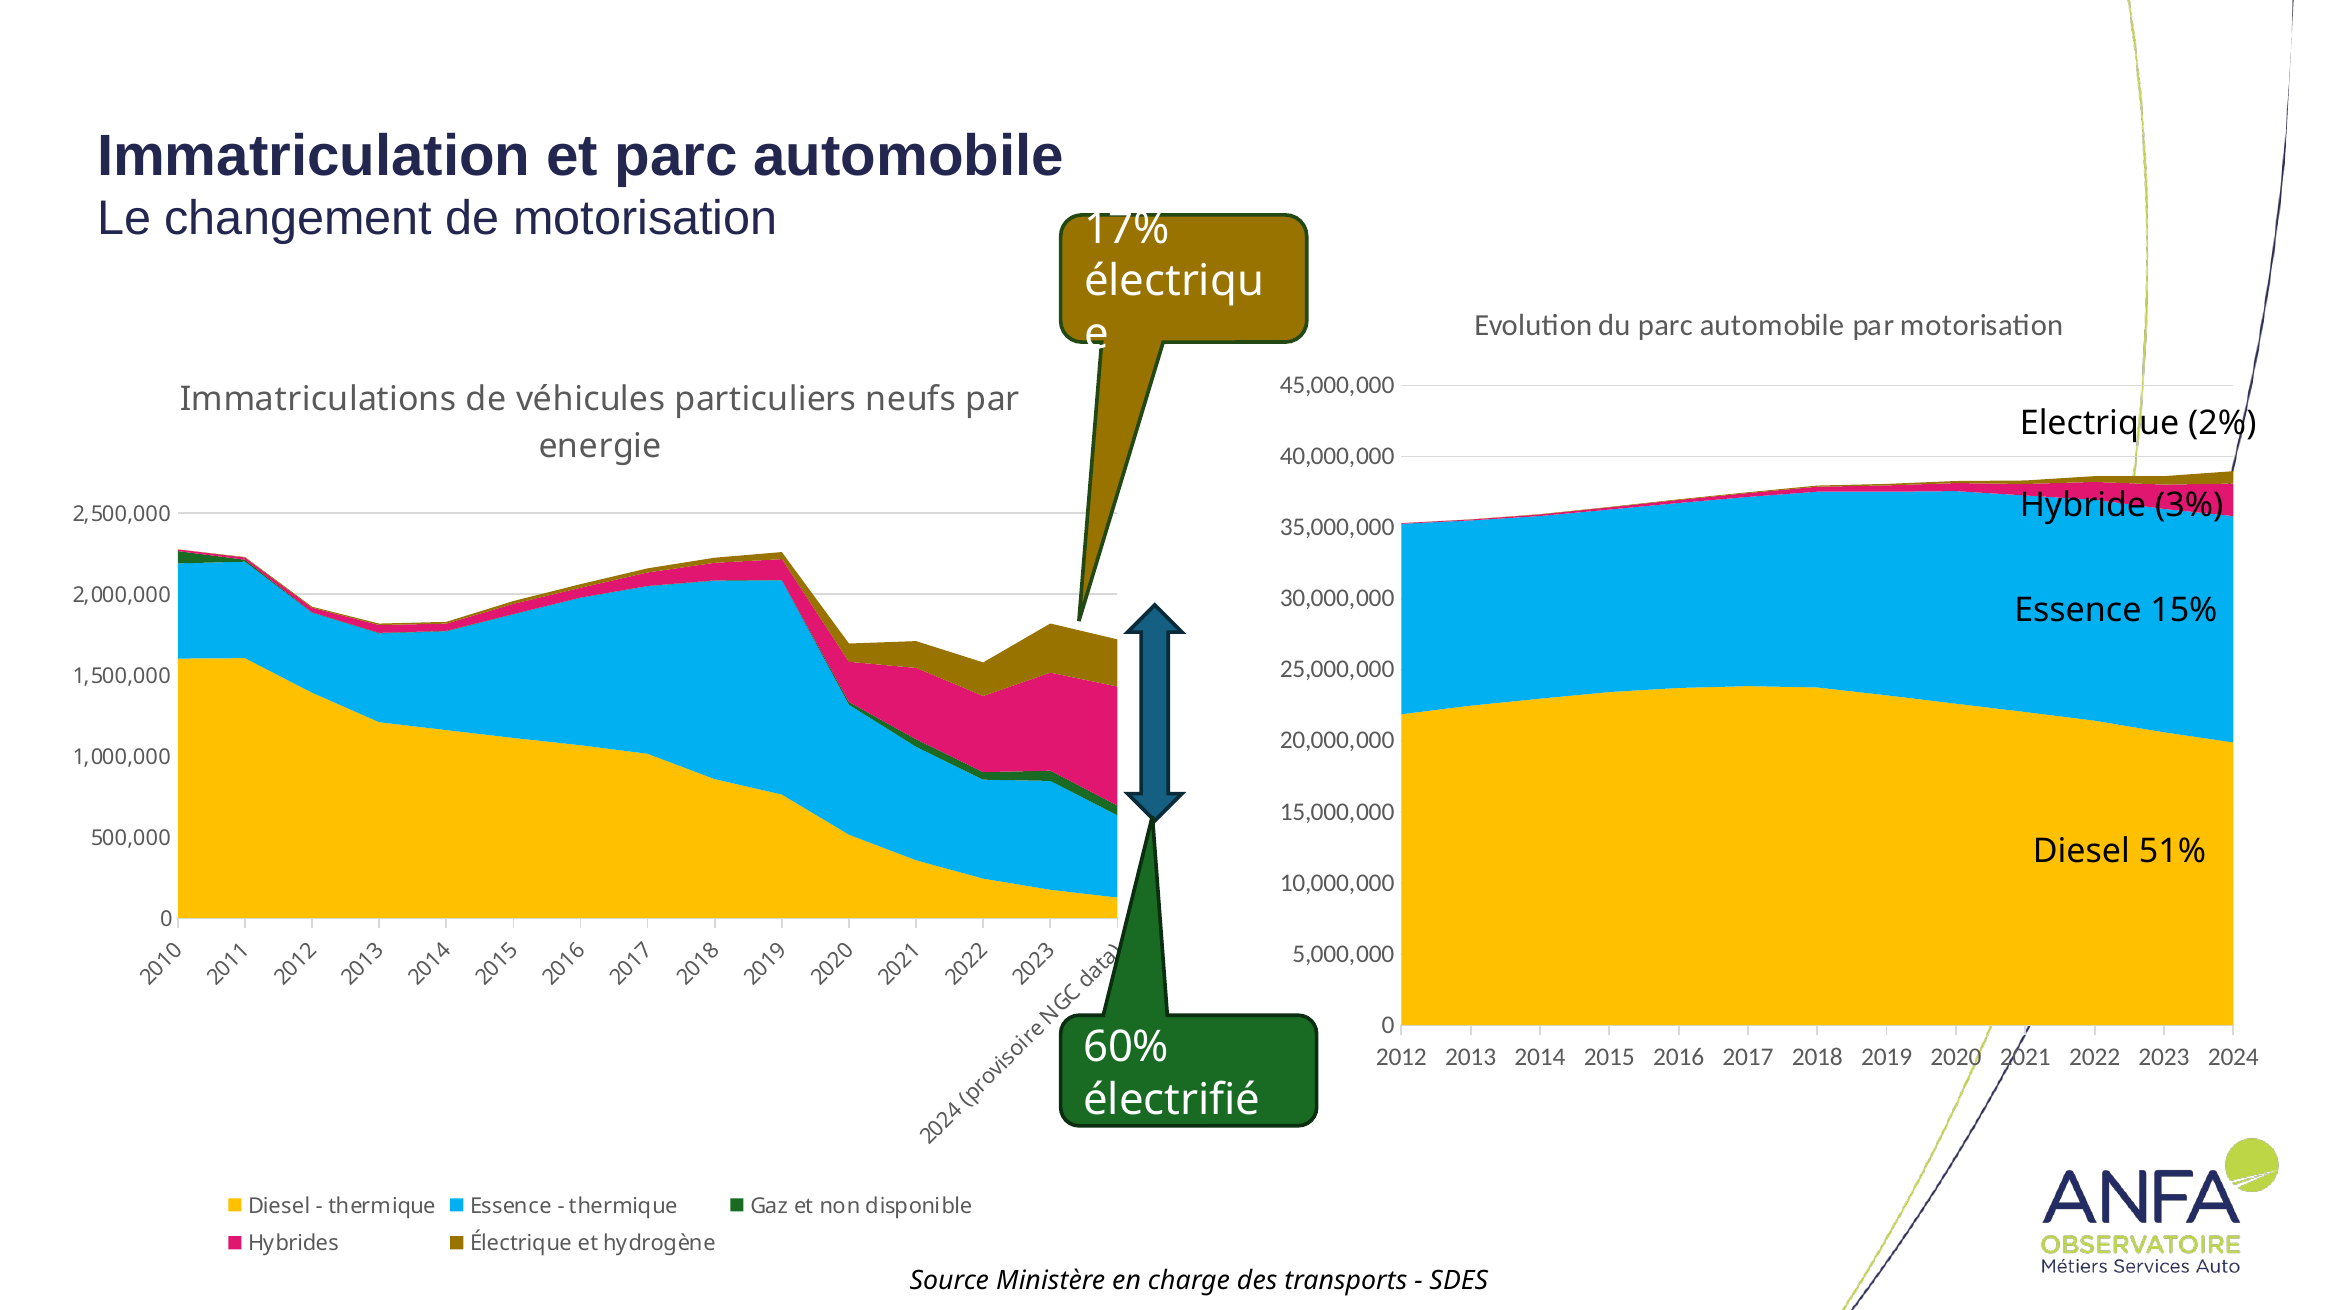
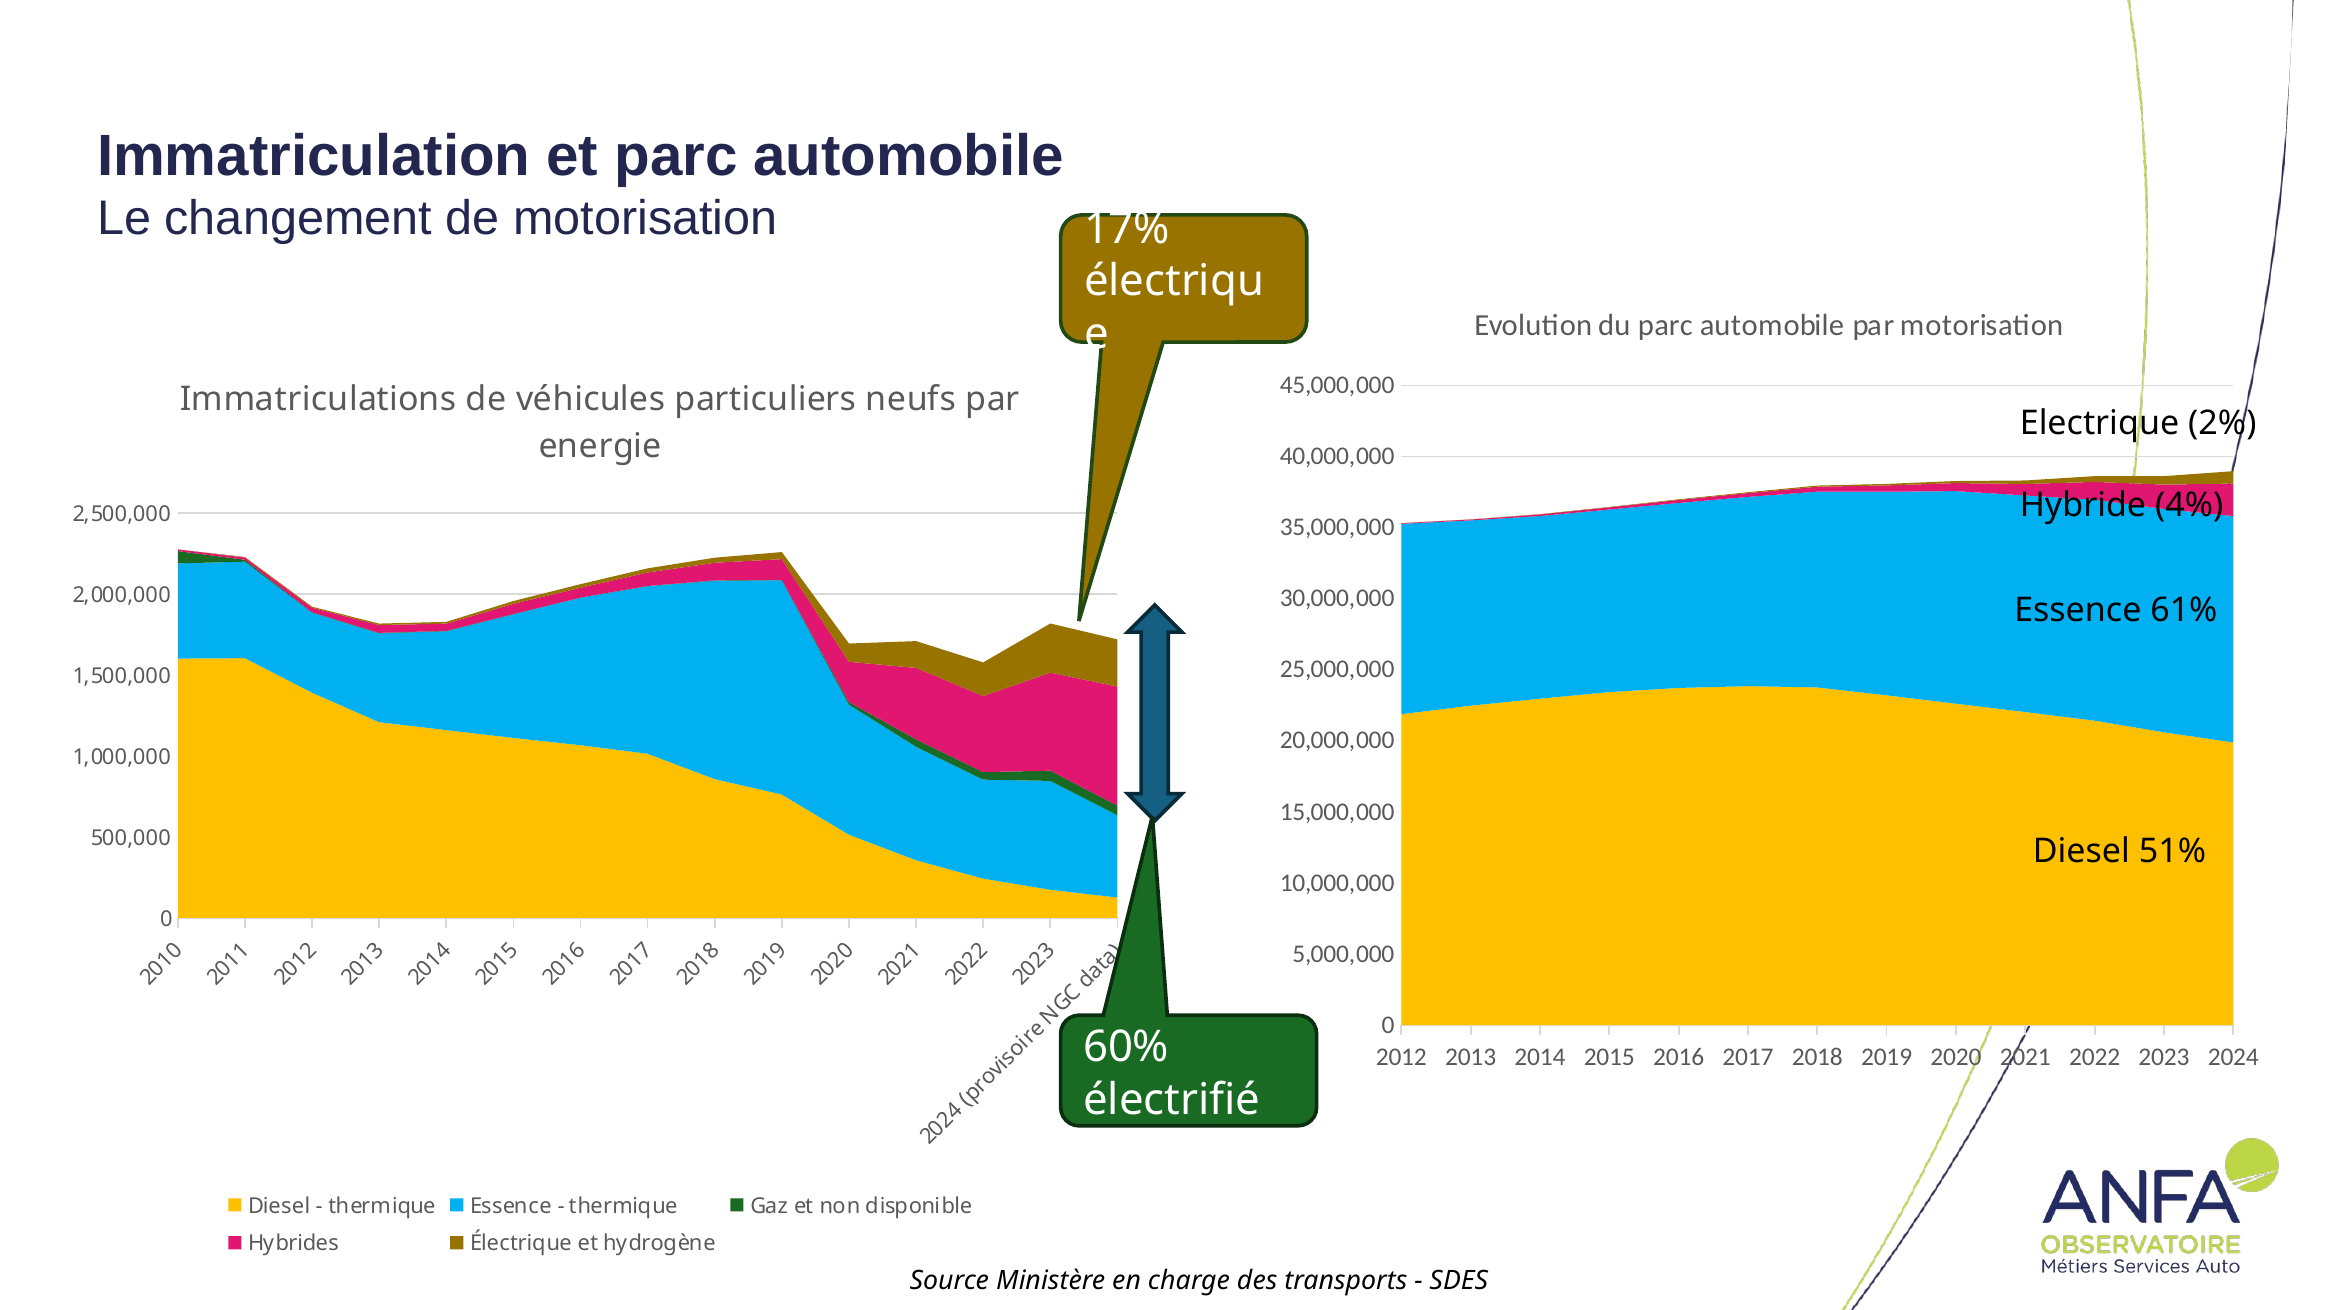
3%: 3% -> 4% (2189, 505)
15%: 15% -> 61% (2184, 611)
